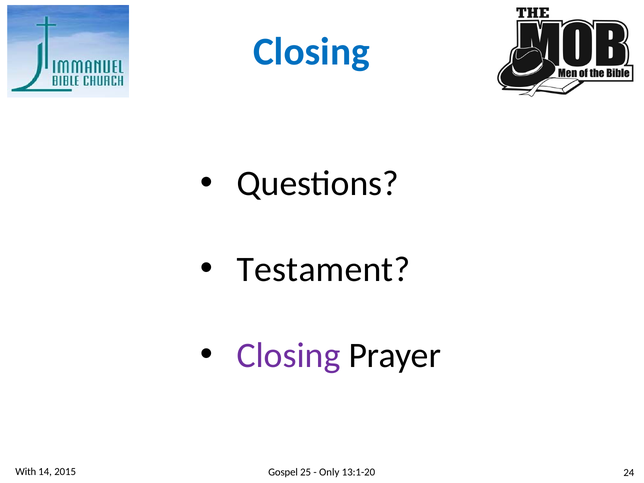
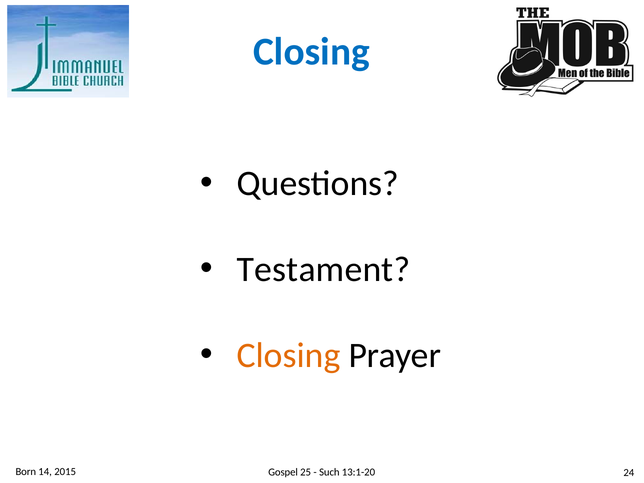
Closing colour: purple -> orange (289, 355)
With: With -> Born (26, 472)
Only: Only -> Such (329, 472)
